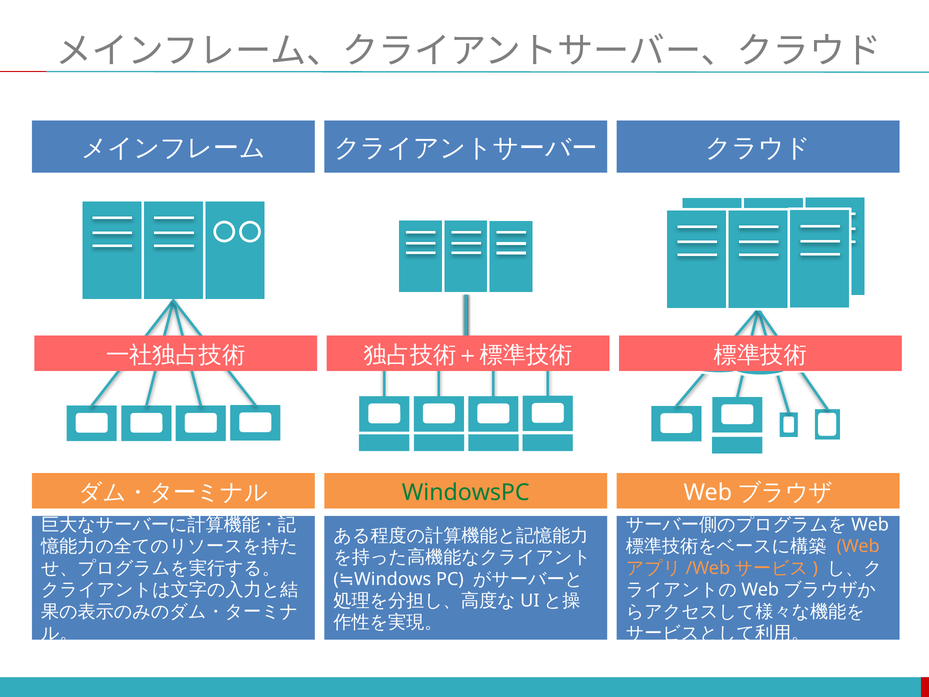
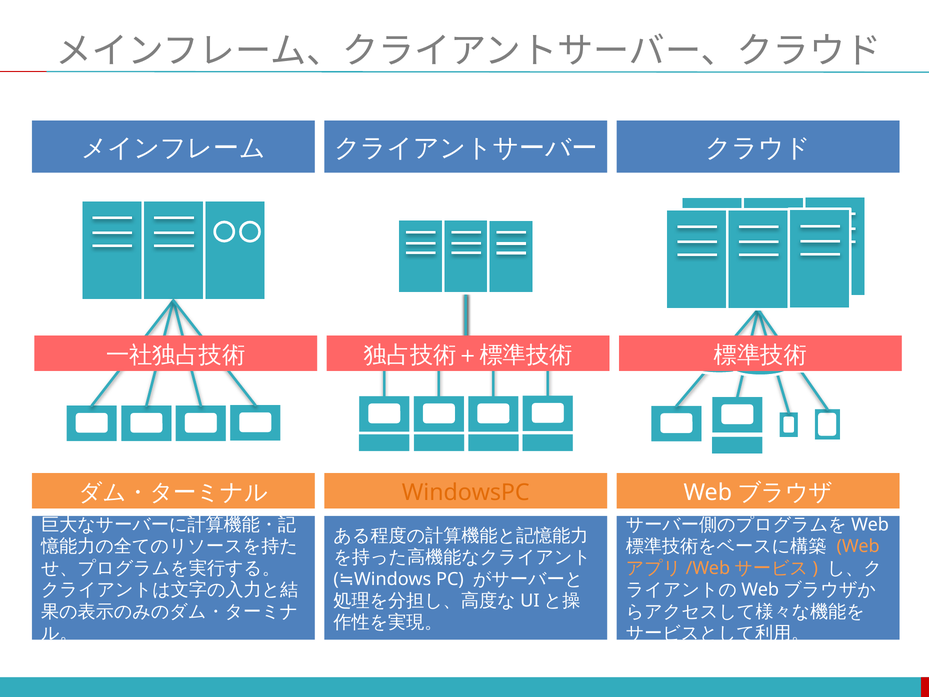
WindowsPC colour: green -> orange (466, 492)
